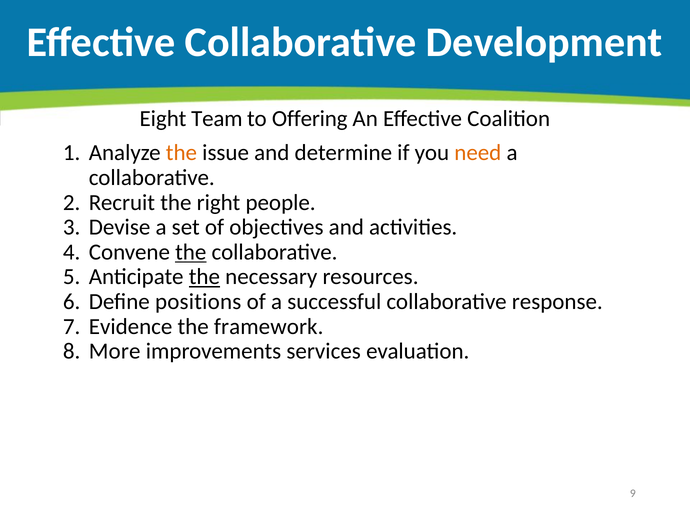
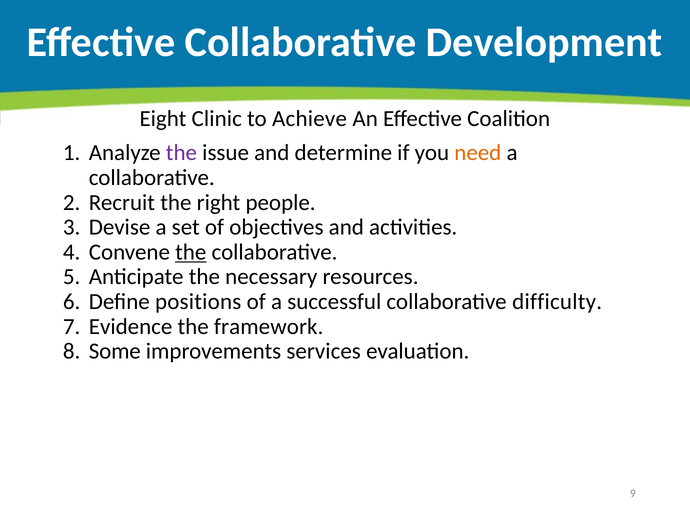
Team: Team -> Clinic (217, 119)
Offering: Offering -> Achieve (310, 119)
the colour: orange -> purple (181, 153)
the underline: present -> none (204, 277)
response: response -> difficulty (557, 302)
More: More -> Some (115, 352)
